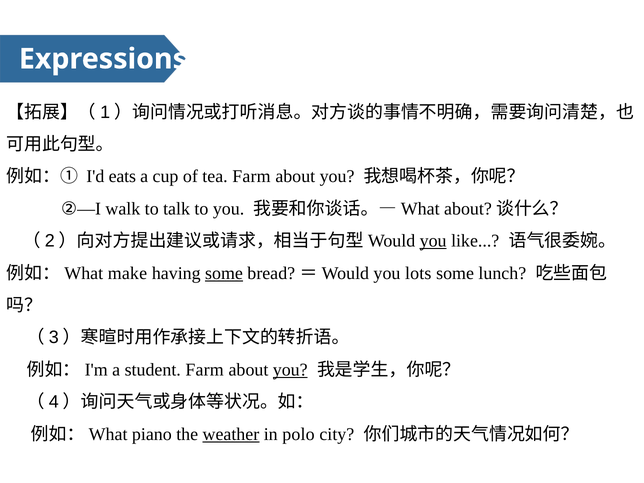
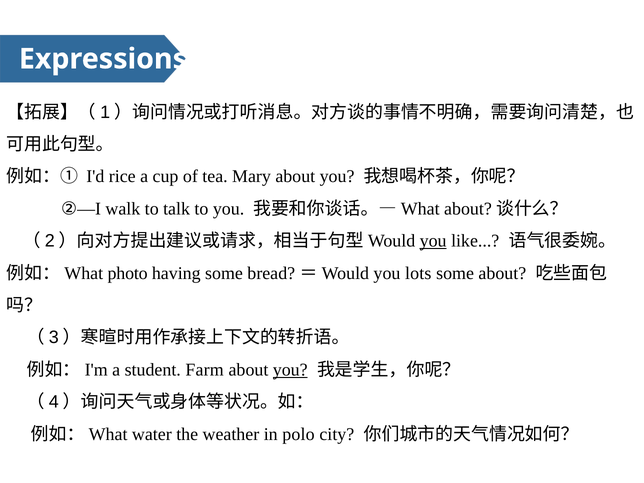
eats: eats -> rice (122, 177)
tea Farm: Farm -> Mary (251, 177)
make: make -> photo (128, 273)
some underline: present -> none (224, 273)
some lunch: lunch -> about (502, 273)
piano: piano -> water (152, 434)
weather underline: present -> none (231, 434)
